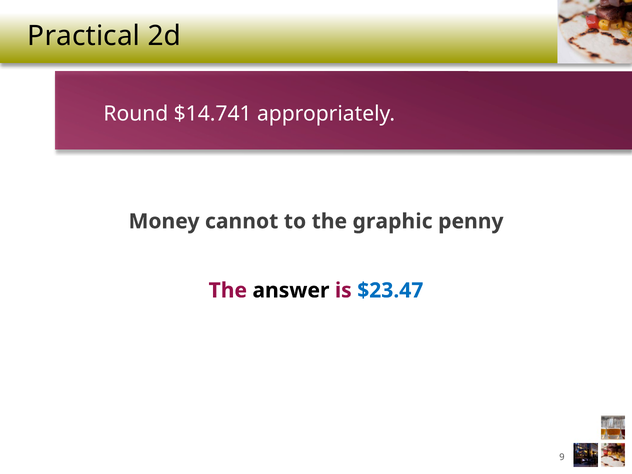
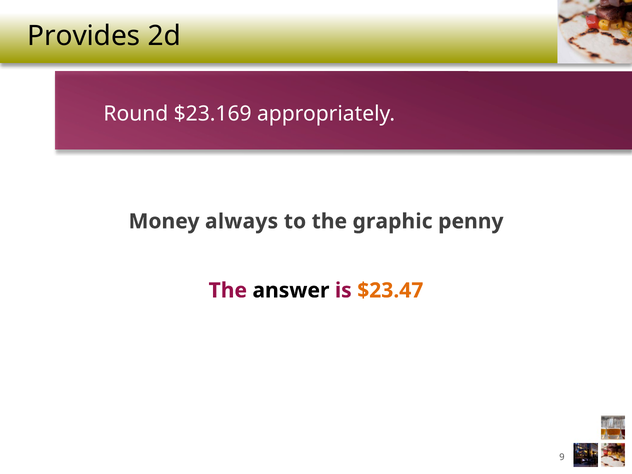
Practical: Practical -> Provides (84, 36)
$14.741: $14.741 -> $23.169 (213, 114)
cannot: cannot -> always (242, 221)
$23.47 colour: blue -> orange (390, 290)
